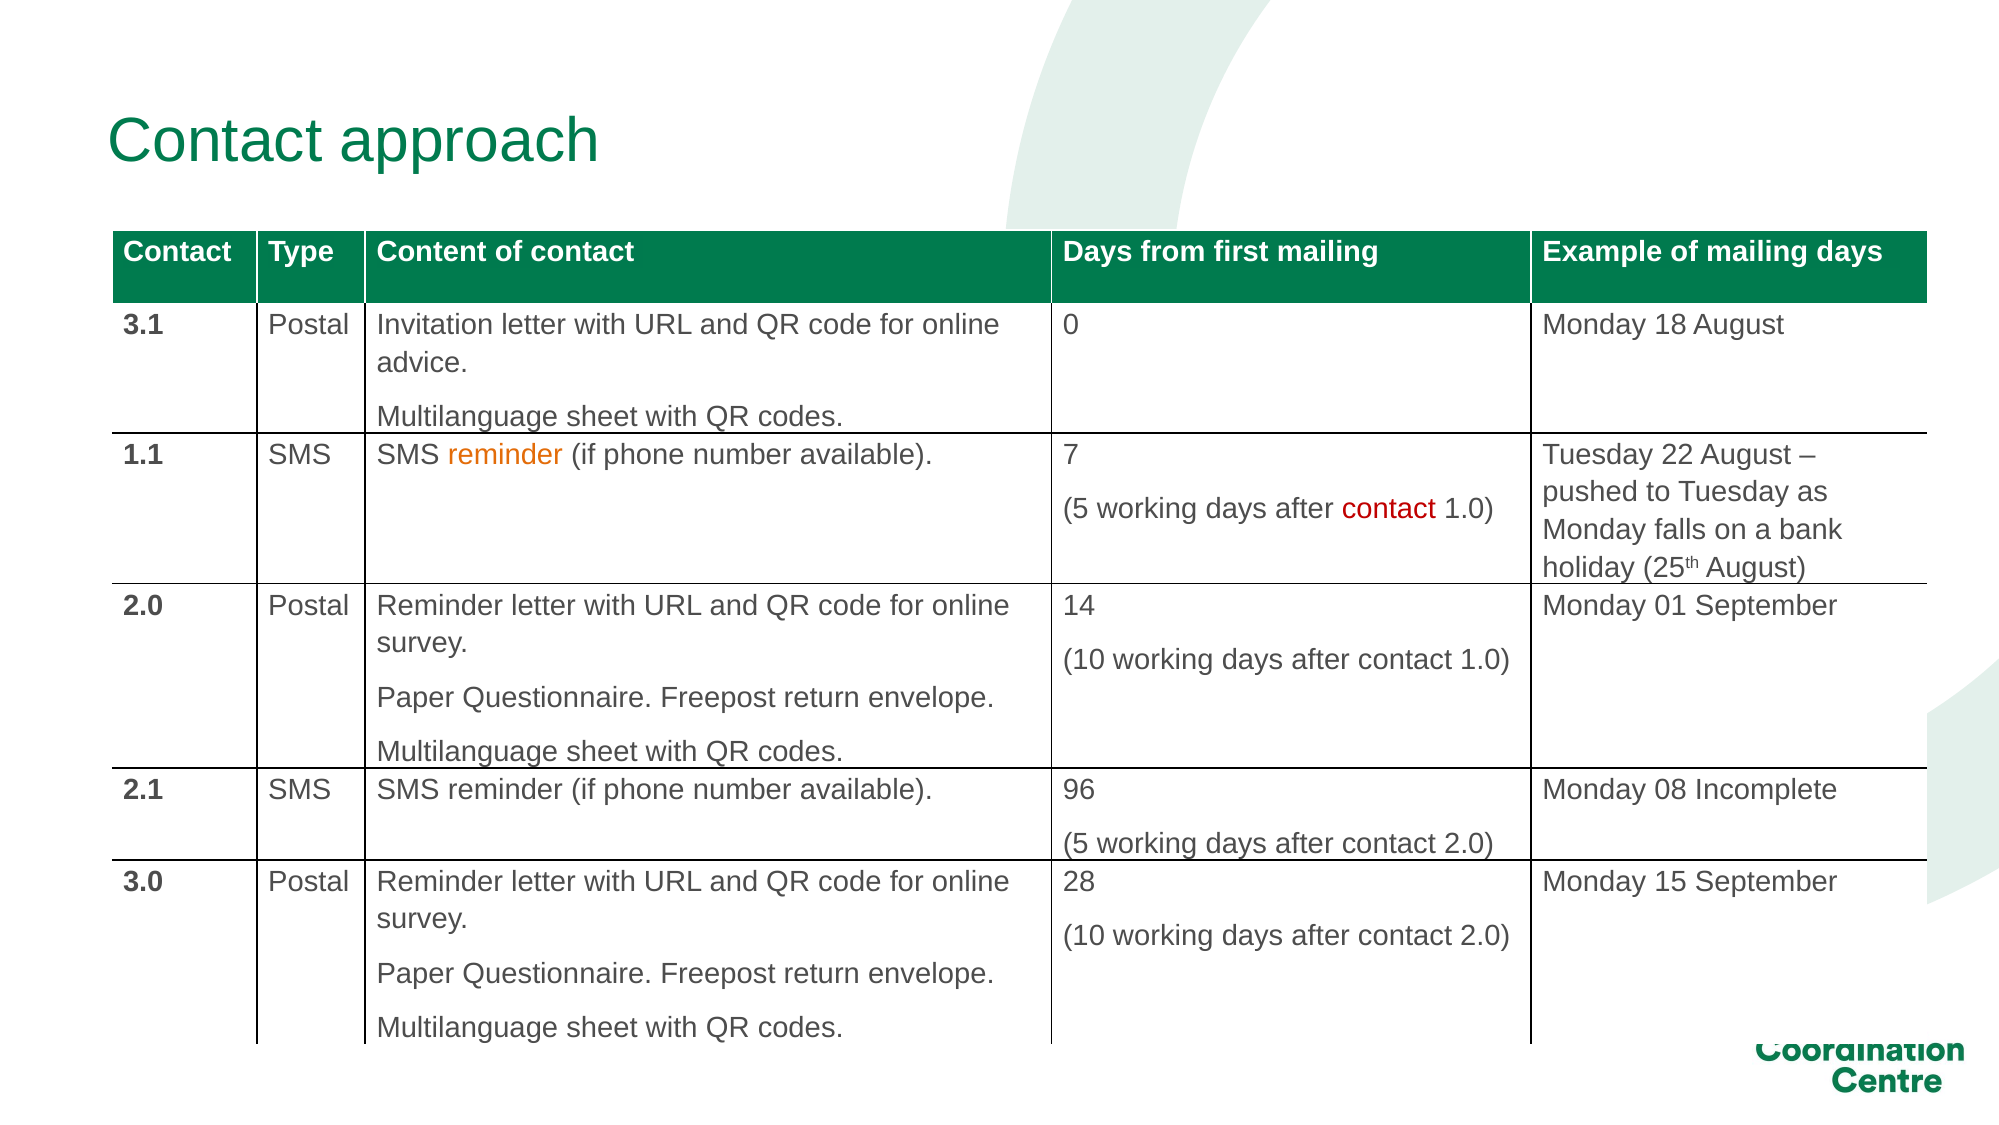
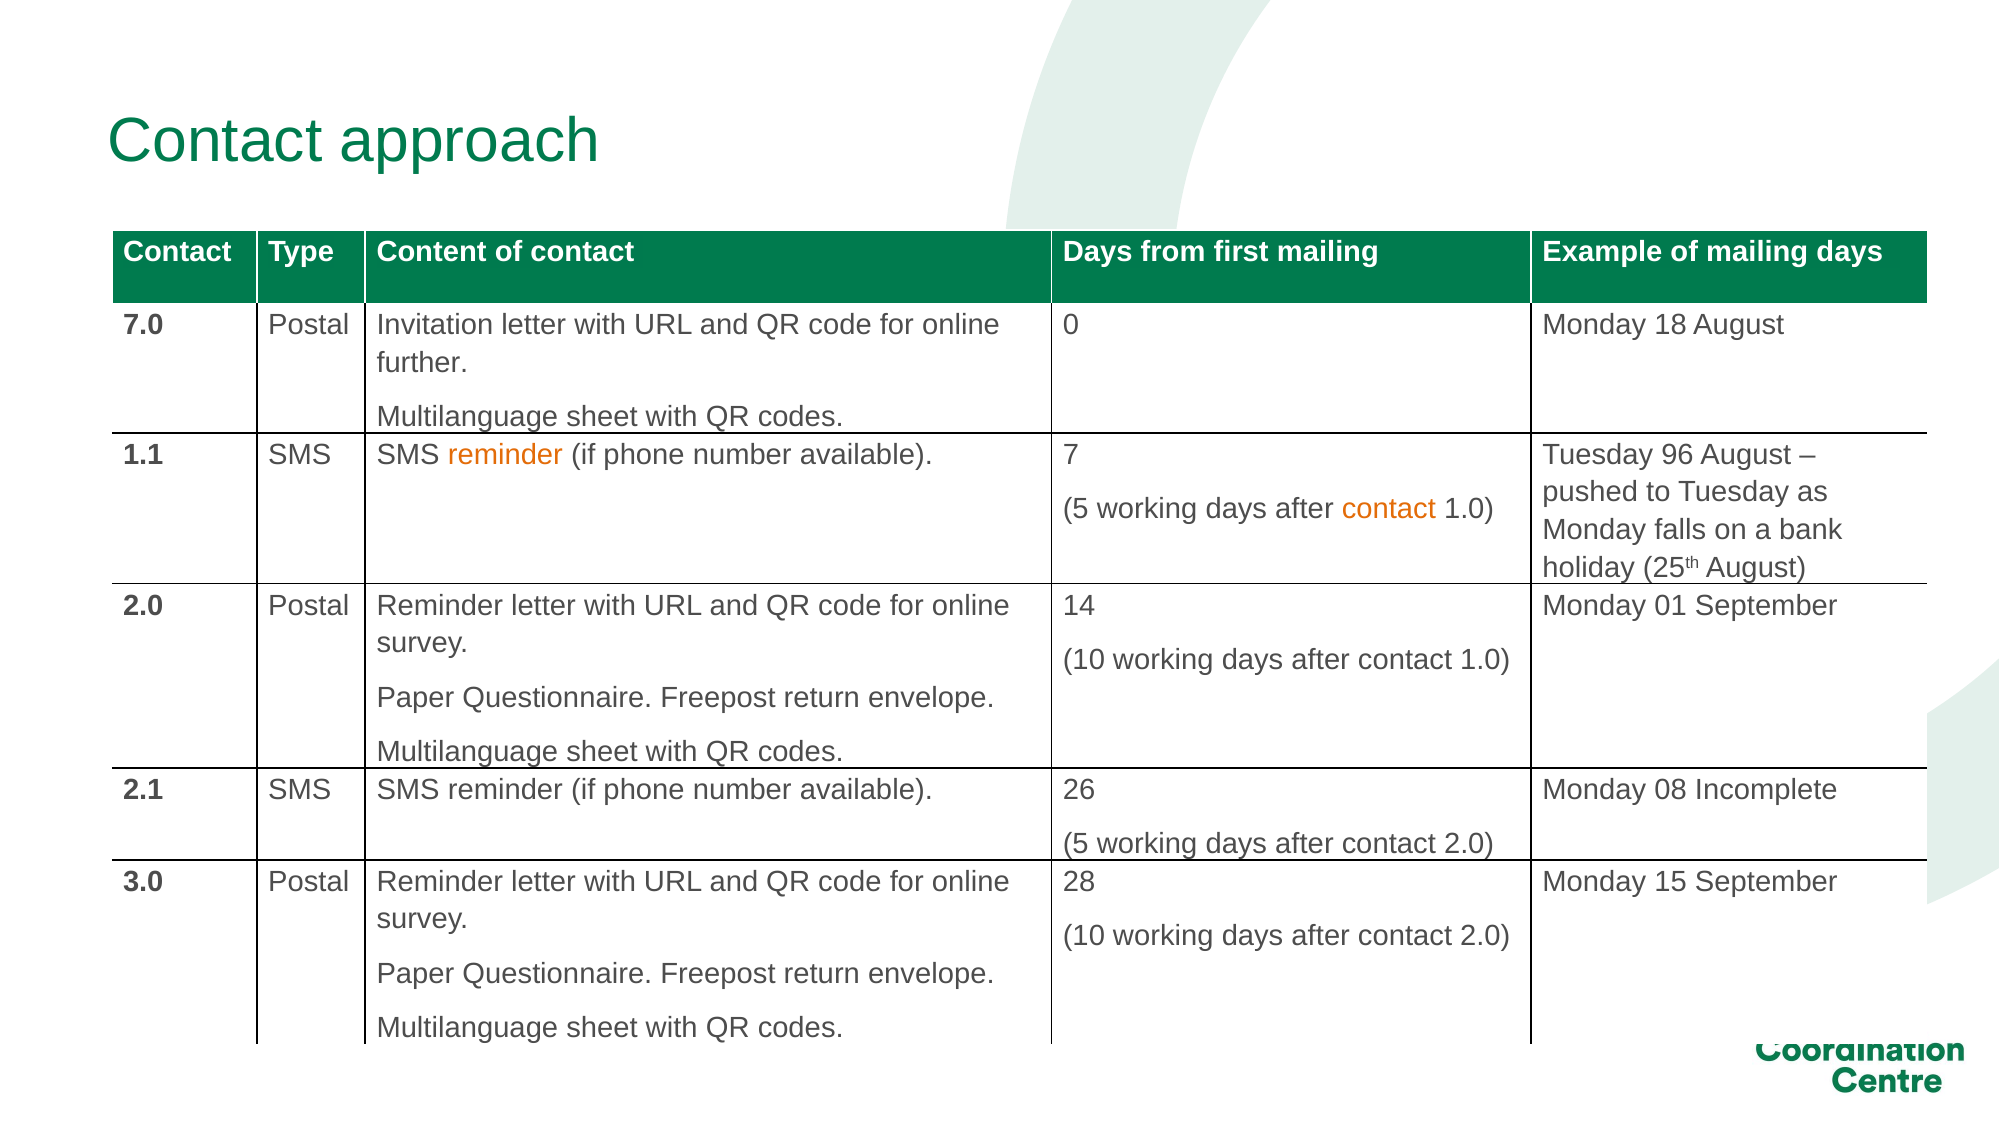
3.1: 3.1 -> 7.0 (143, 325)
advice: advice -> further (422, 362)
22: 22 -> 96 (1677, 454)
contact colour: red -> orange (1389, 509)
96: 96 -> 26 (1079, 789)
